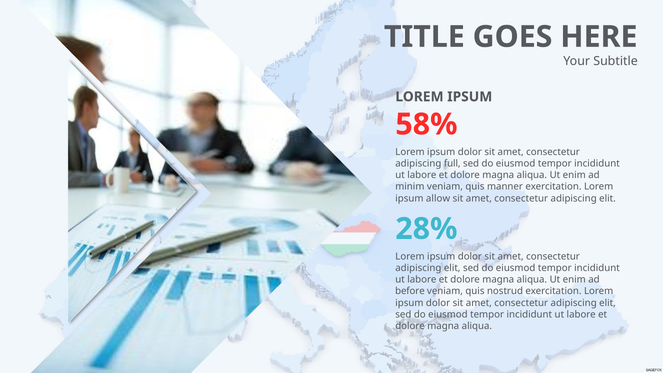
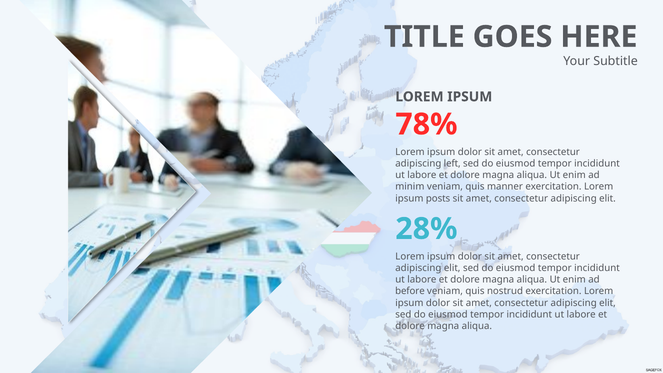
58%: 58% -> 78% (426, 124)
full: full -> left (452, 164)
allow: allow -> posts (438, 198)
